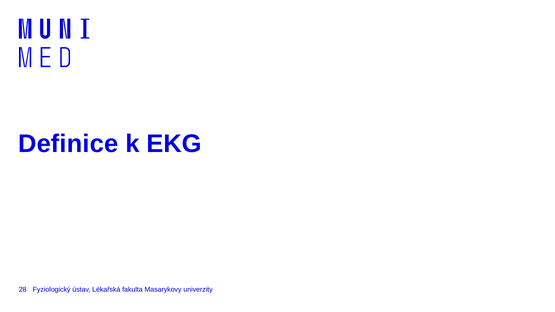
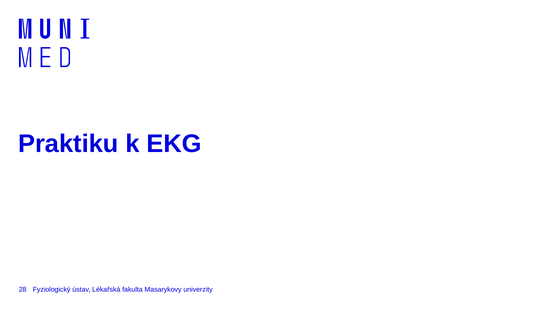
Definice: Definice -> Praktiku (68, 144)
